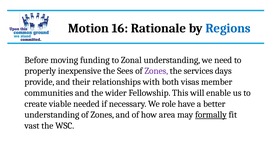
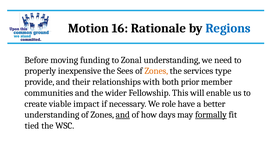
Zones colour: purple -> orange (156, 71)
days: days -> type (223, 71)
visas: visas -> prior (190, 82)
needed: needed -> impact (86, 104)
and underline: none -> present (123, 114)
area: area -> days (167, 114)
vast: vast -> tied (32, 125)
